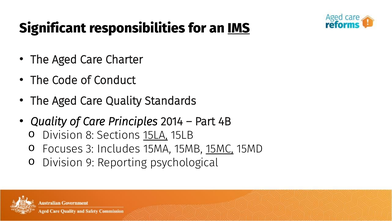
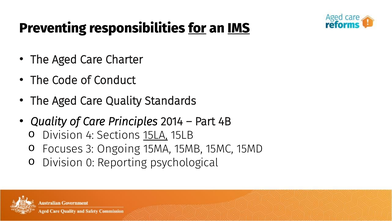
Significant: Significant -> Preventing (53, 28)
for underline: none -> present (197, 28)
8: 8 -> 4 (90, 135)
Includes: Includes -> Ongoing (119, 149)
15MC underline: present -> none (220, 149)
9: 9 -> 0 (90, 162)
